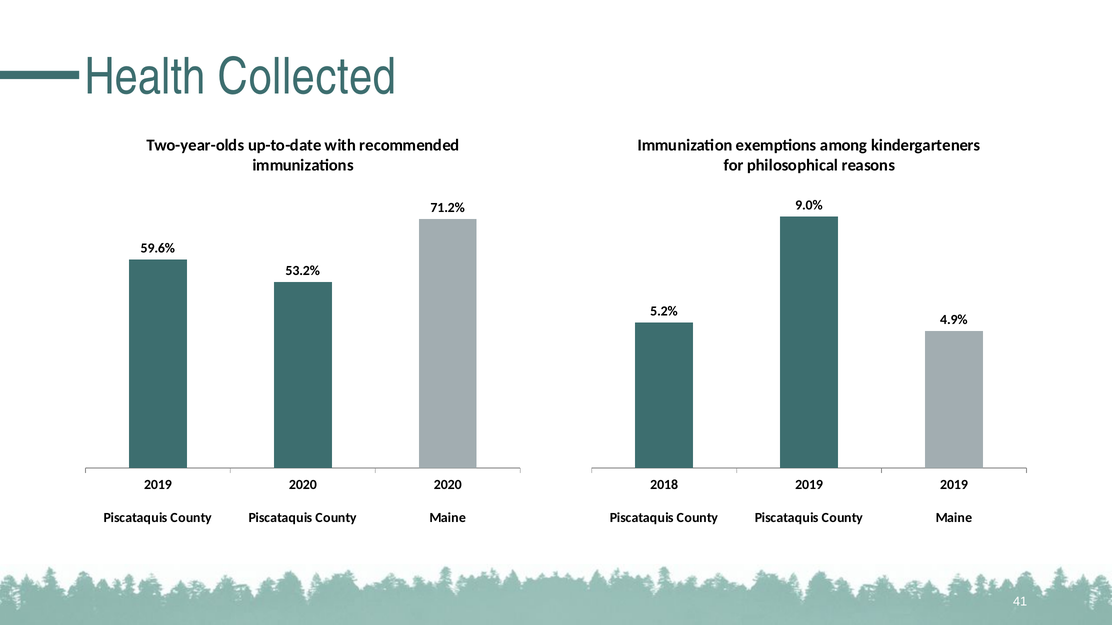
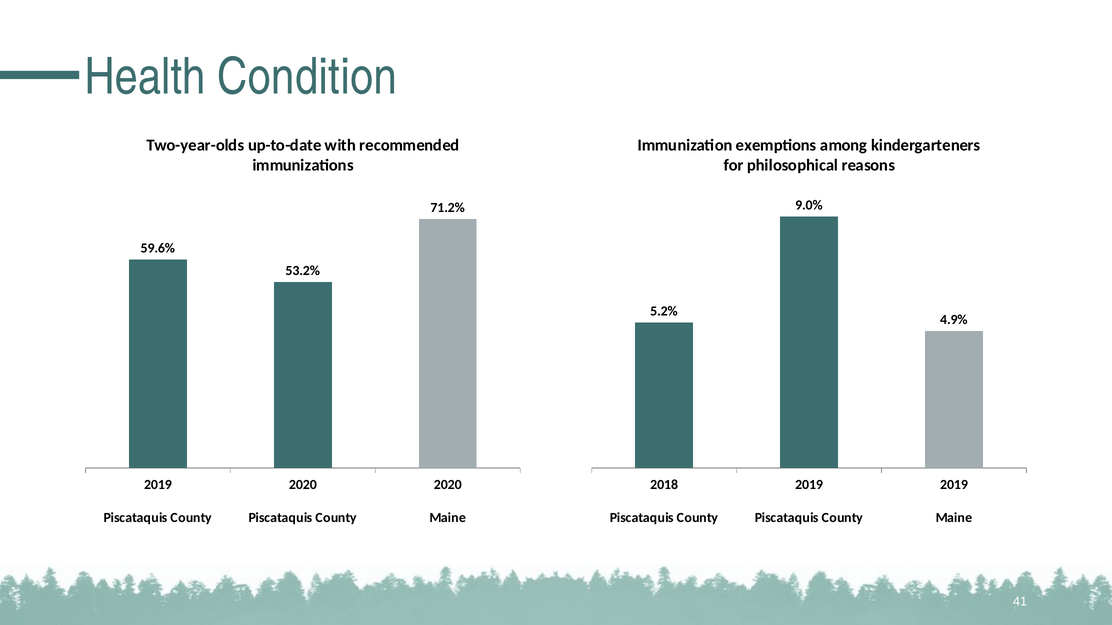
Collected: Collected -> Condition (307, 77)
